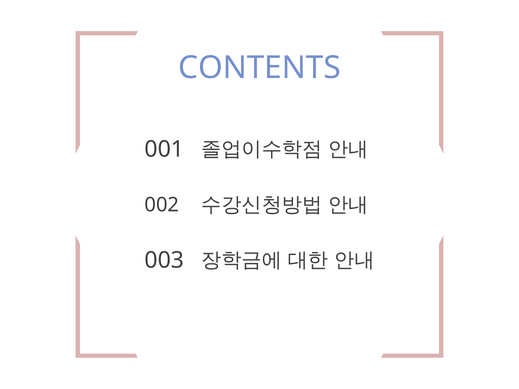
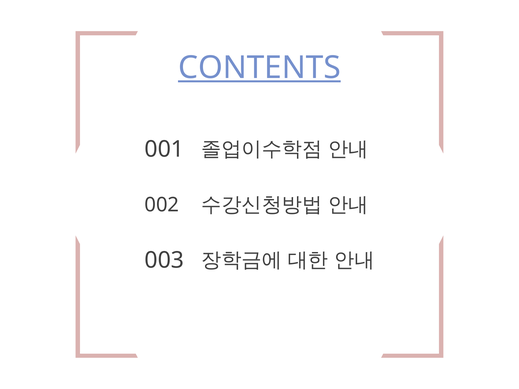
CONTENTS underline: none -> present (259, 68)
